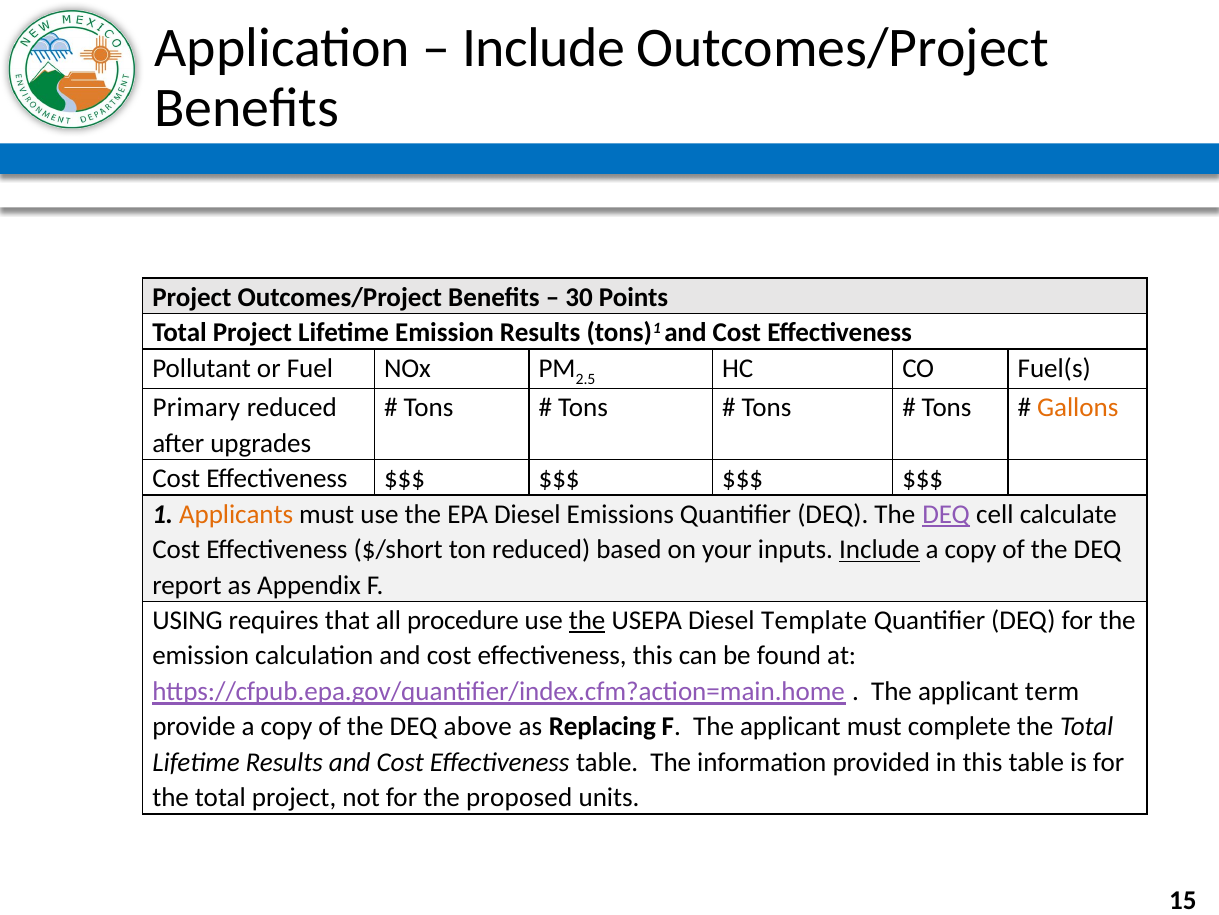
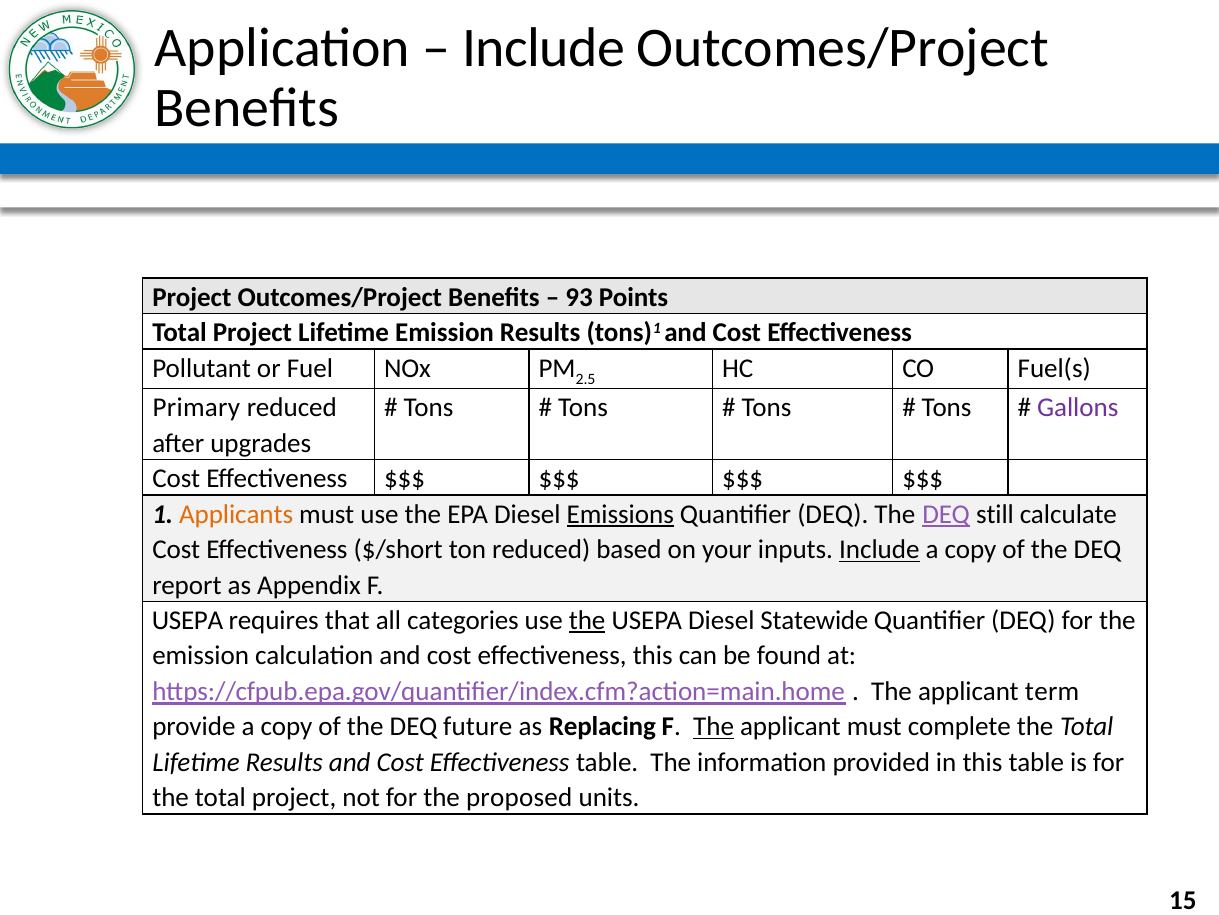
30: 30 -> 93 (579, 297)
Gallons colour: orange -> purple (1078, 407)
Emissions underline: none -> present (620, 514)
cell: cell -> still (995, 514)
USING: USING -> USEPA (188, 620)
procedure: procedure -> categories (463, 620)
Template: Template -> Statewide (814, 620)
above: above -> future (478, 726)
The underline: none -> present (714, 726)
